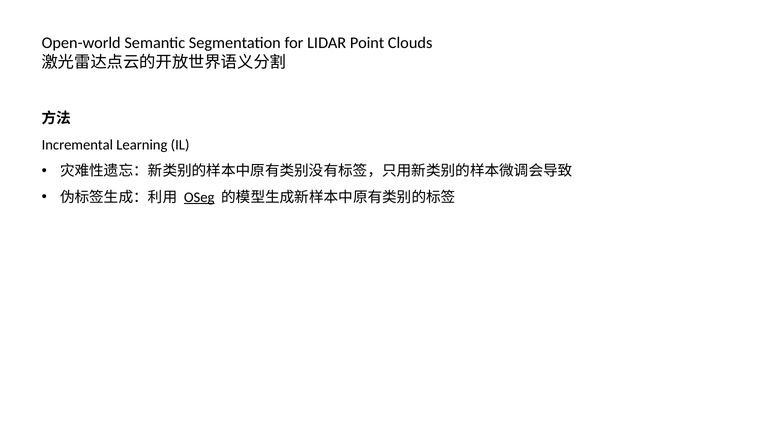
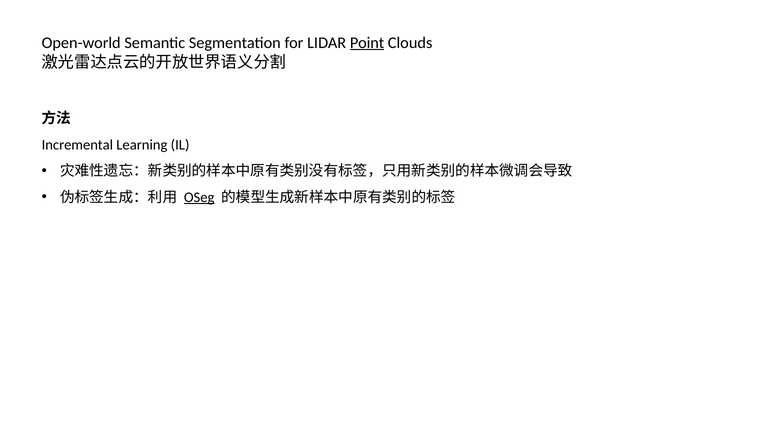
Point underline: none -> present (367, 43)
